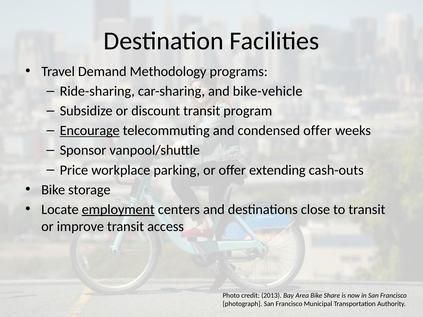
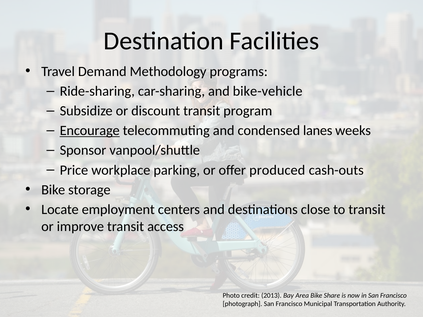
condensed offer: offer -> lanes (318, 131)
extending: extending -> produced (277, 170)
employment underline: present -> none (118, 210)
